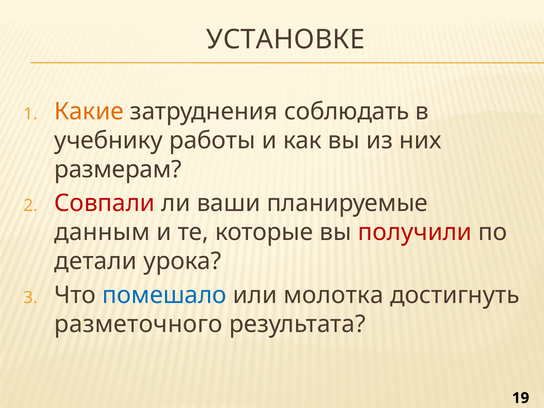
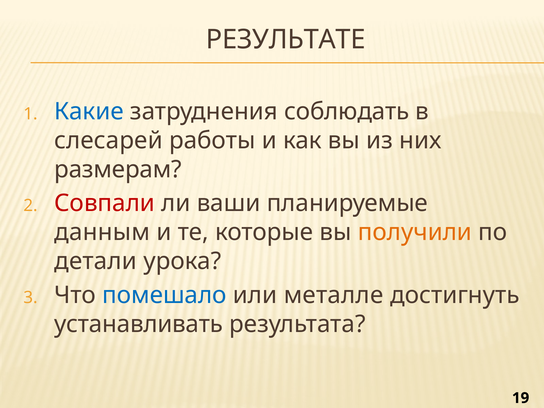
УСТАНОВКЕ: УСТАНОВКЕ -> РЕЗУЛЬТАТЕ (286, 40)
Какие colour: orange -> blue (89, 111)
учебнику: учебнику -> слесарей (108, 140)
получили colour: red -> orange (415, 232)
молотка: молотка -> металле (334, 295)
разметочного: разметочного -> устанавливать (139, 324)
